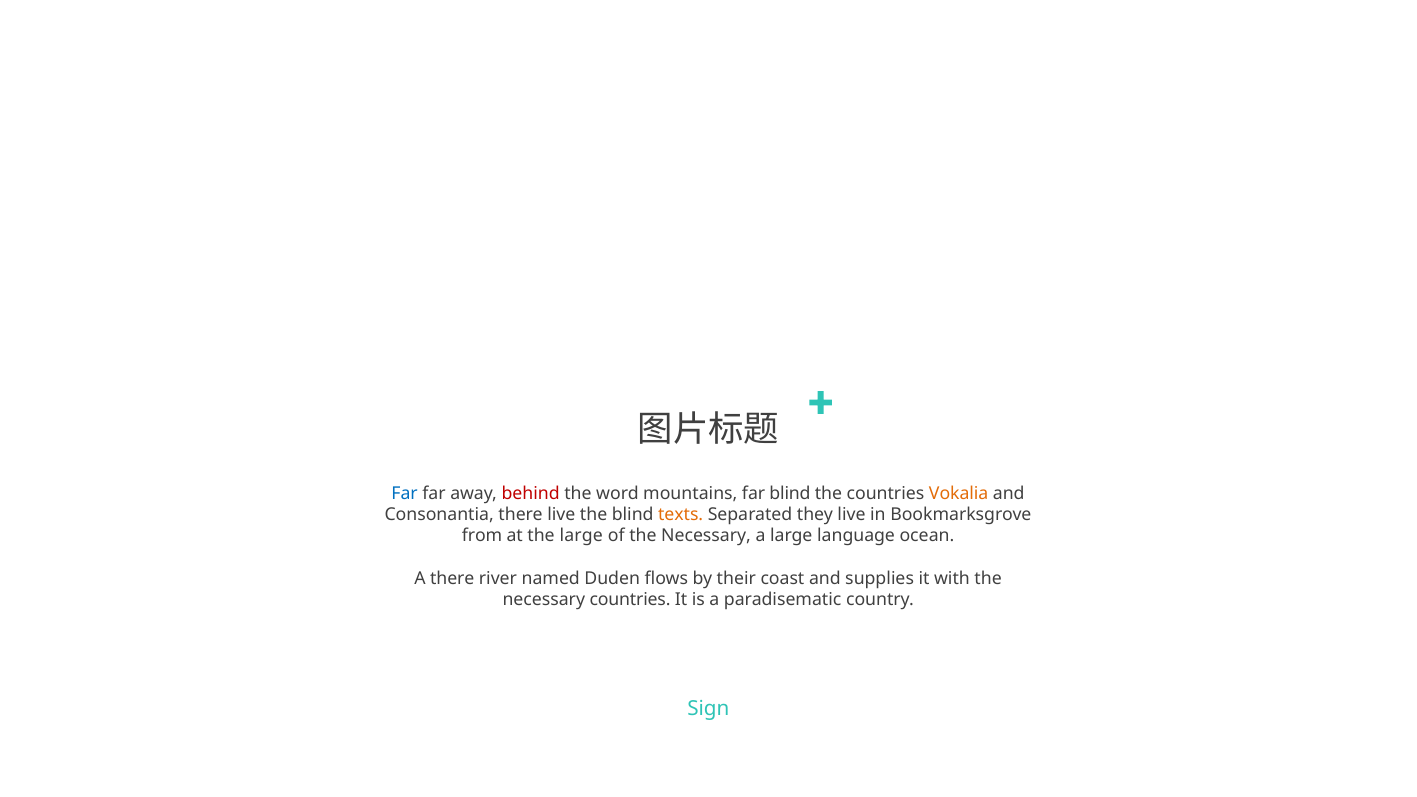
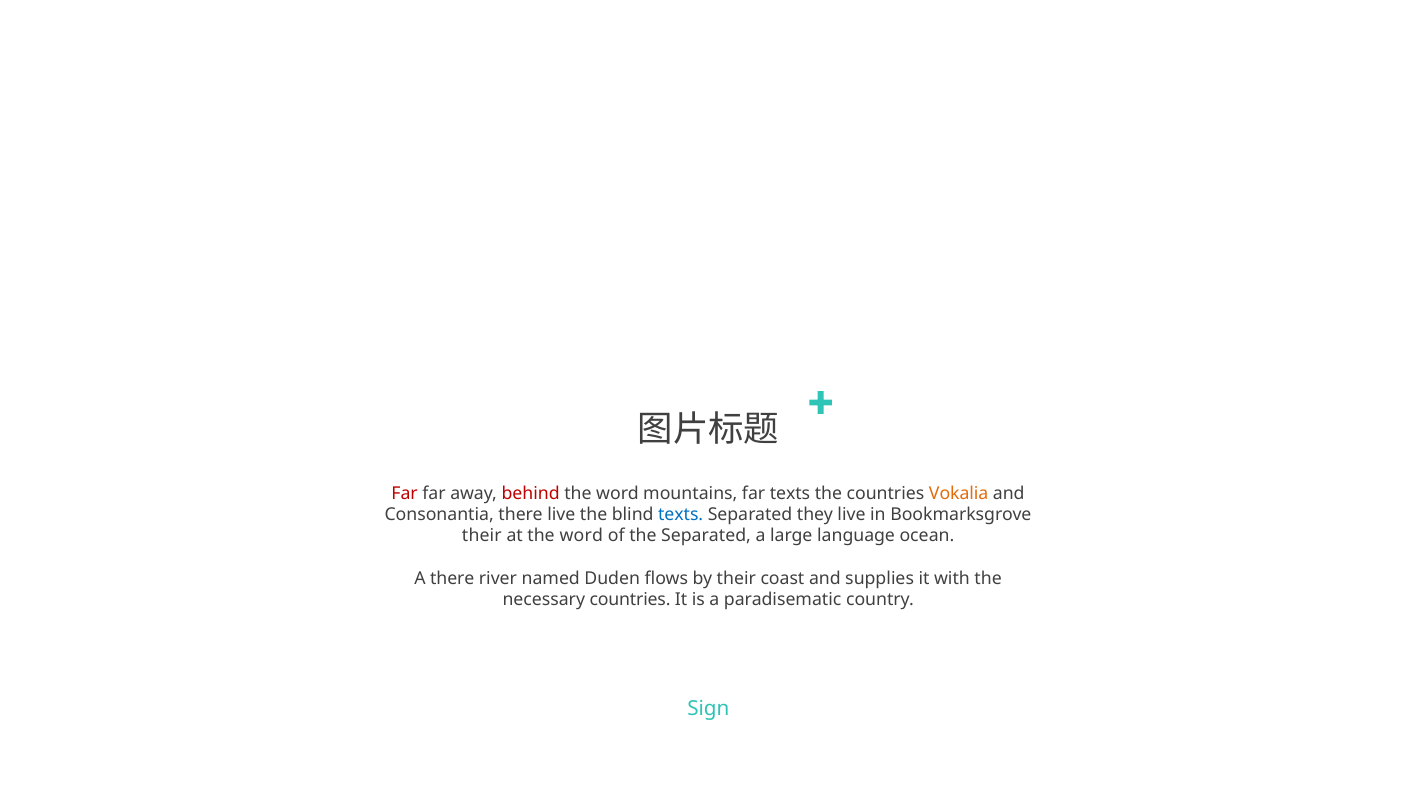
Far colour: blue -> red (405, 493)
far blind: blind -> texts (790, 493)
texts colour: orange -> blue (681, 515)
from: from -> their (482, 536)
at the large: large -> word (581, 536)
of the Necessary: Necessary -> Separated (706, 536)
